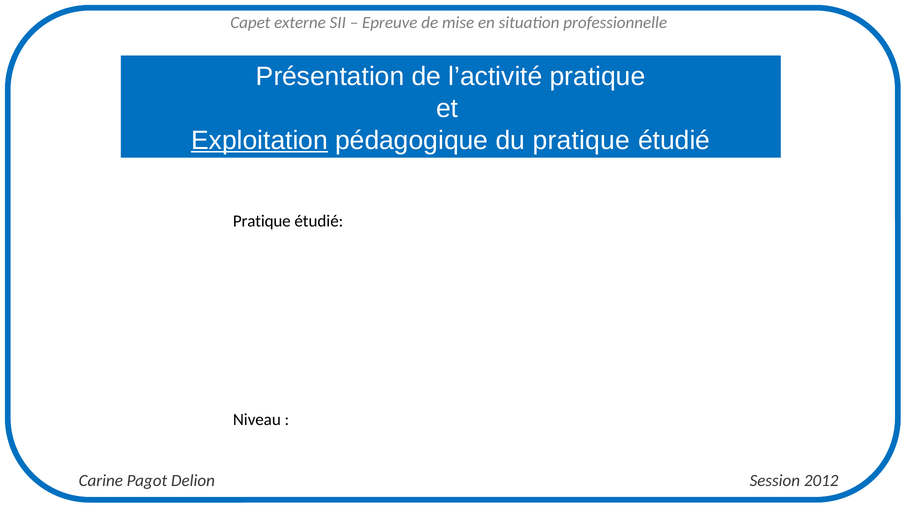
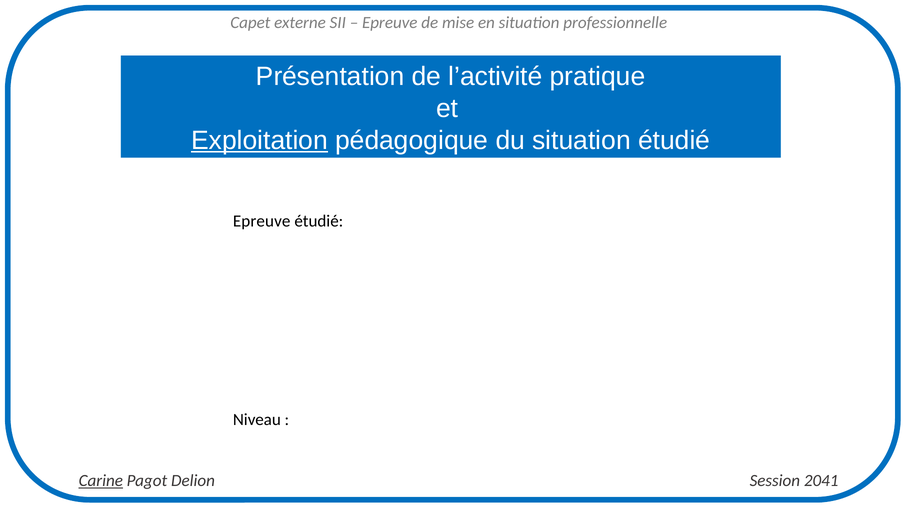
du pratique: pratique -> situation (582, 140)
Pratique: Pratique -> Epreuve (262, 221)
Carine underline: none -> present (101, 481)
2012: 2012 -> 2041 (821, 481)
